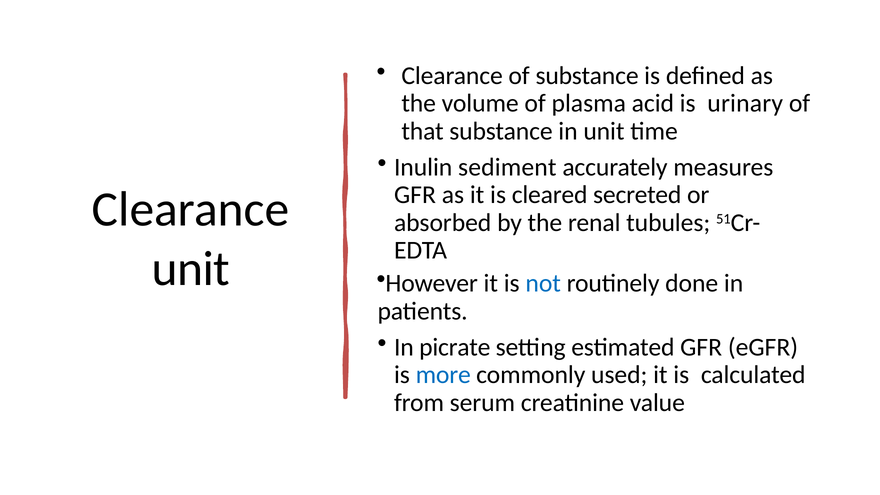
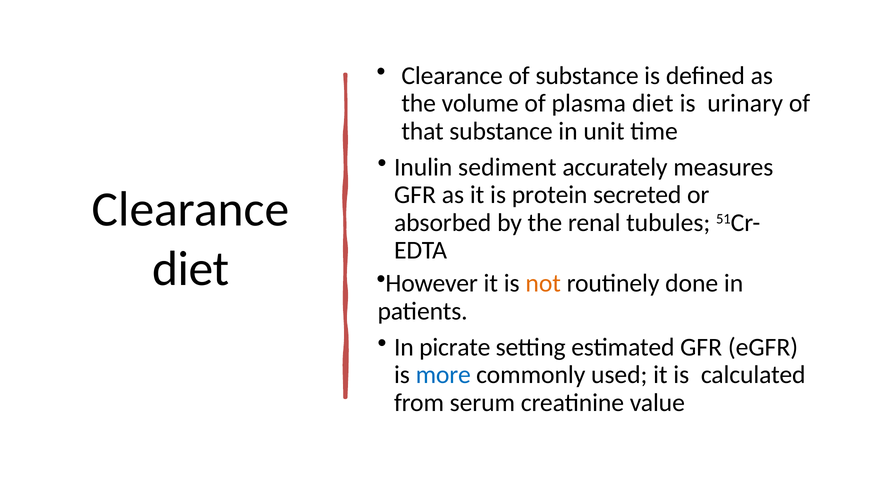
plasma acid: acid -> diet (653, 104)
cleared: cleared -> protein (550, 195)
unit: unit -> diet (191, 269)
not colour: blue -> orange (543, 283)
